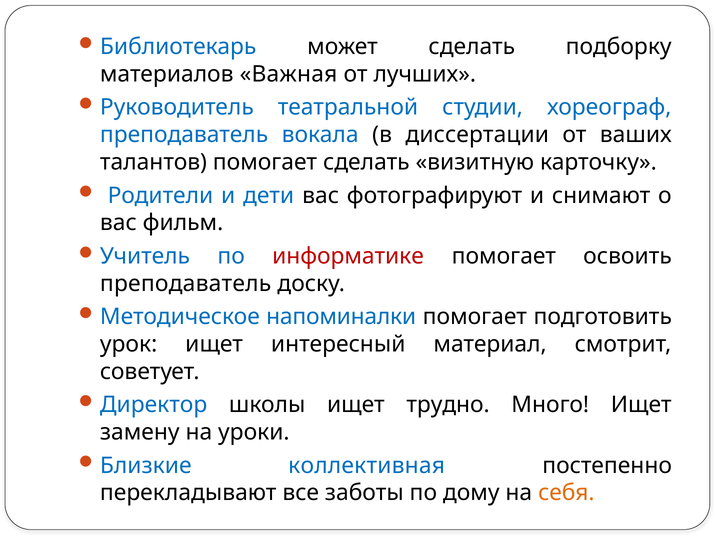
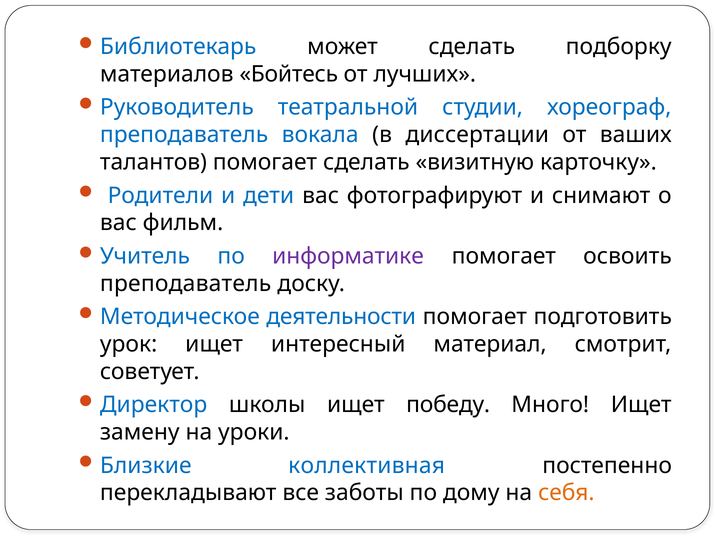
Важная: Важная -> Бойтесь (289, 74)
информатике colour: red -> purple (348, 256)
напоминалки: напоминалки -> деятельности (341, 316)
трудно: трудно -> победу (448, 404)
